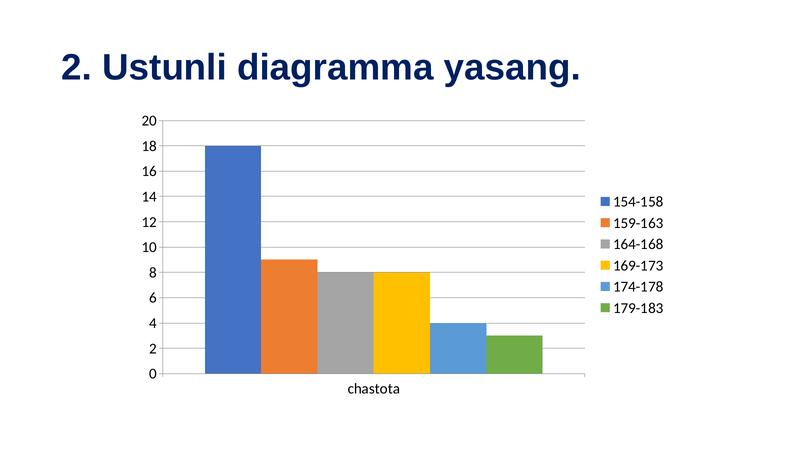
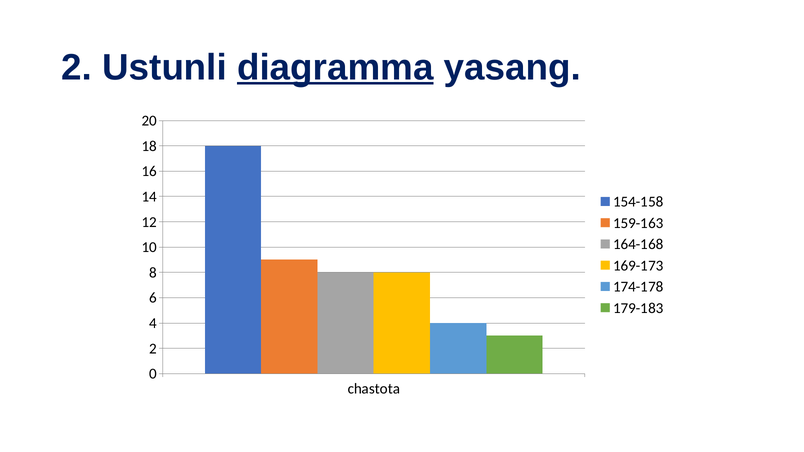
diagramma underline: none -> present (335, 68)
